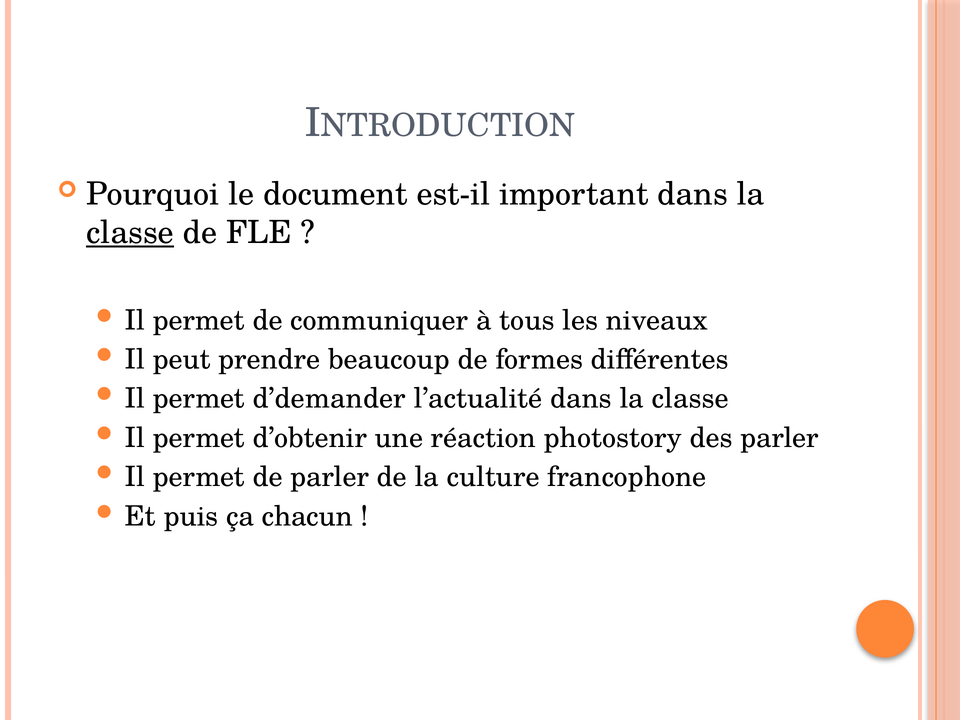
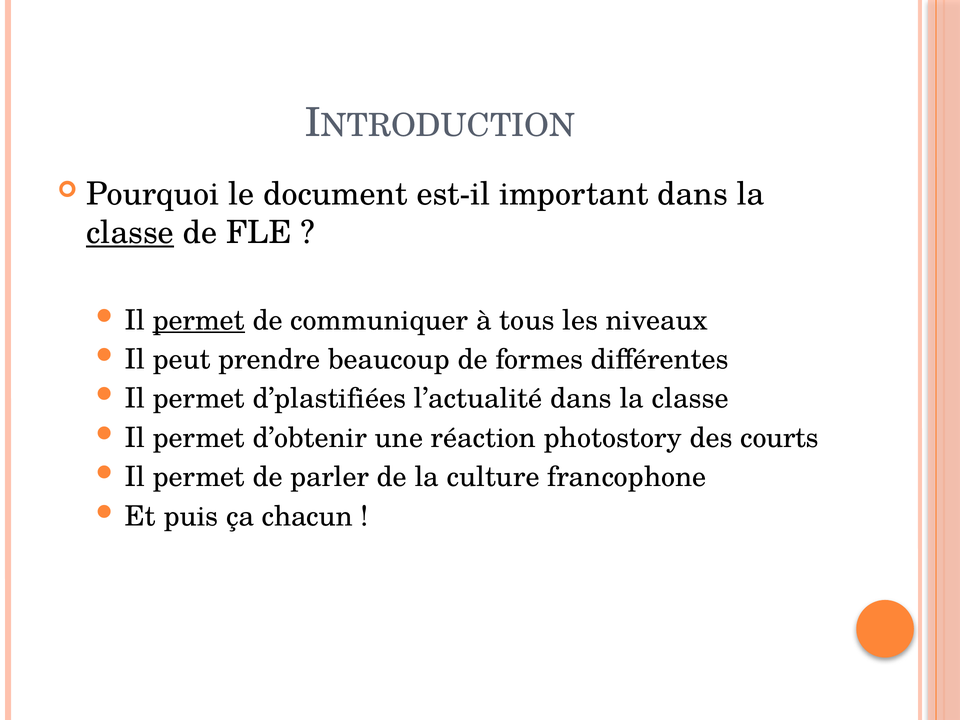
permet underline: none -> present (199, 320)
d’demander: d’demander -> d’plastifiées (329, 399)
des parler: parler -> courts (780, 438)
